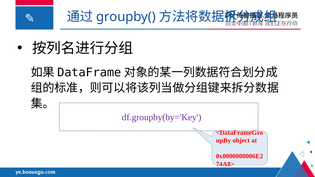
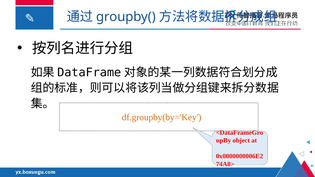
df.groupby(by='Key colour: purple -> orange (162, 118)
